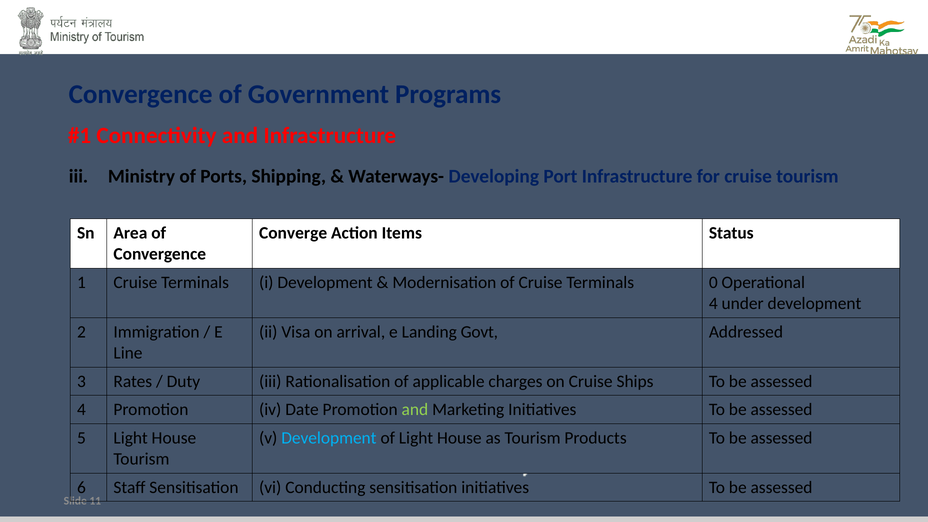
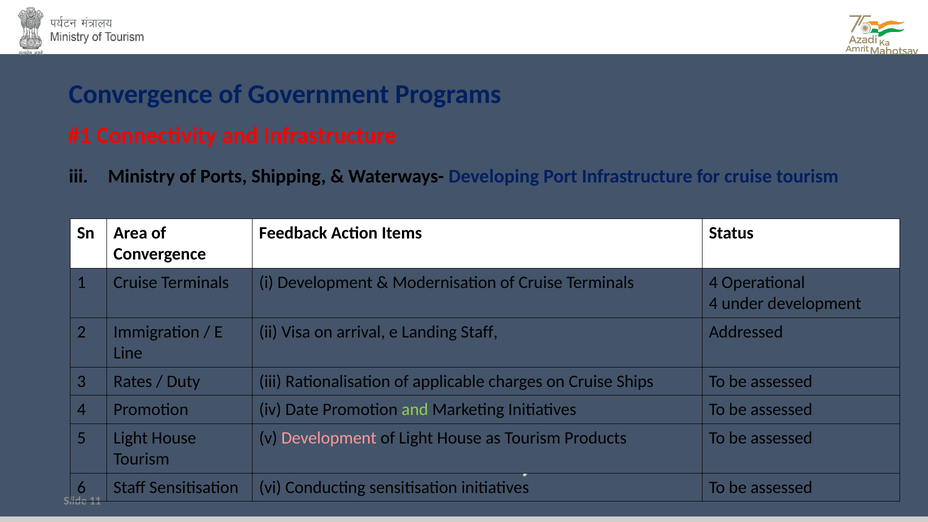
Converge: Converge -> Feedback (293, 233)
Terminals 0: 0 -> 4 (713, 282)
Landing Govt: Govt -> Staff (479, 332)
Development colour: light blue -> pink (329, 438)
